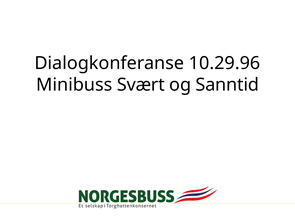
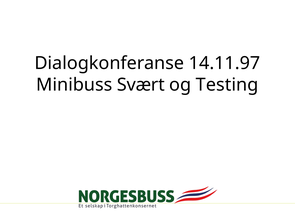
10.29.96: 10.29.96 -> 14.11.97 (225, 63)
Sanntid: Sanntid -> Testing (227, 85)
